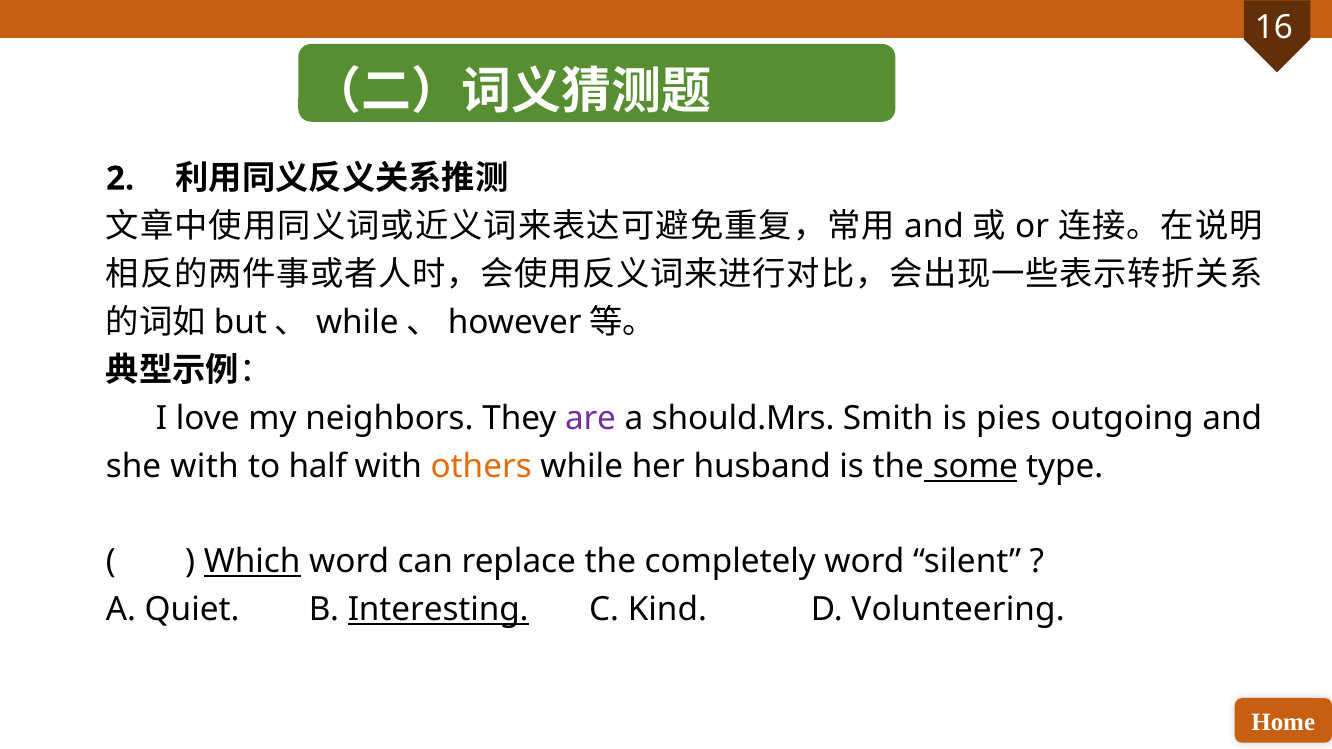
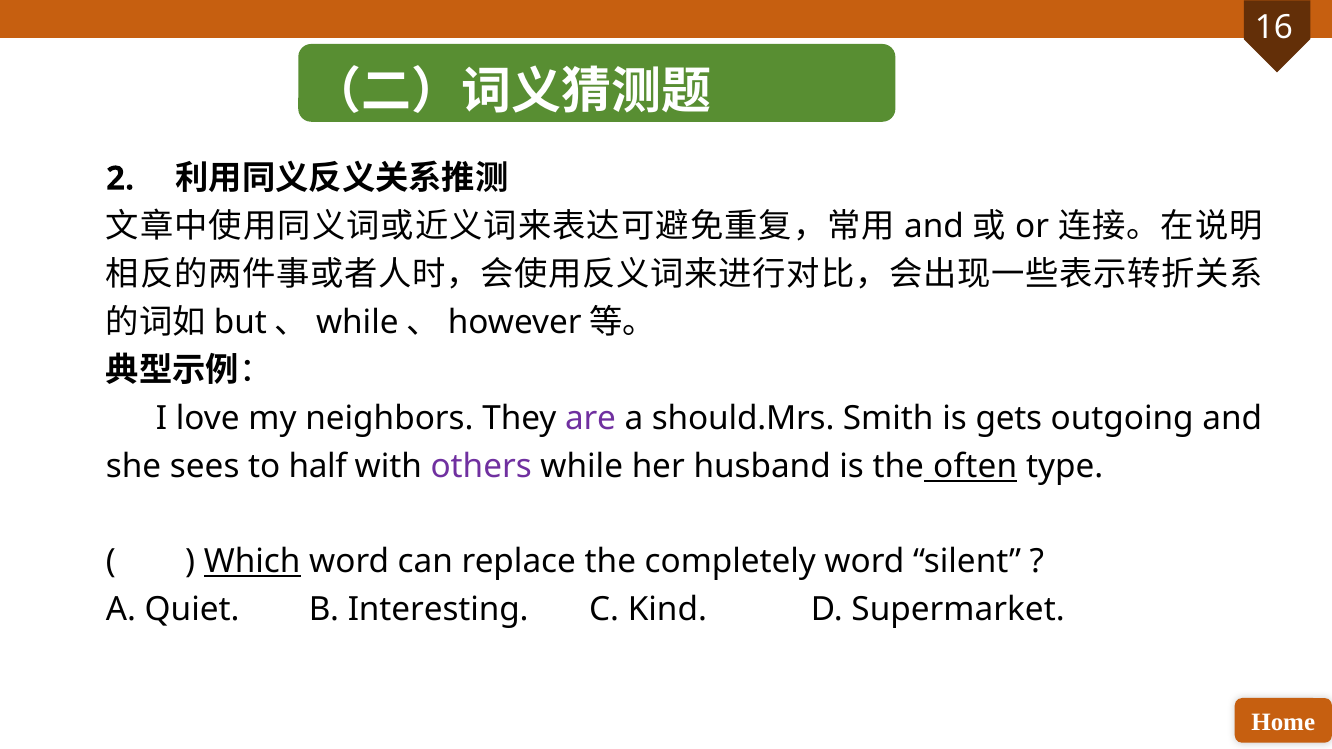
pies: pies -> gets (1009, 418)
she with: with -> sees (205, 466)
others colour: orange -> purple (481, 466)
some: some -> often (975, 466)
Interesting underline: present -> none (438, 610)
Volunteering: Volunteering -> Supermarket (958, 610)
